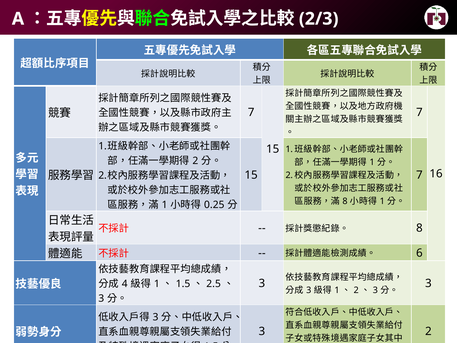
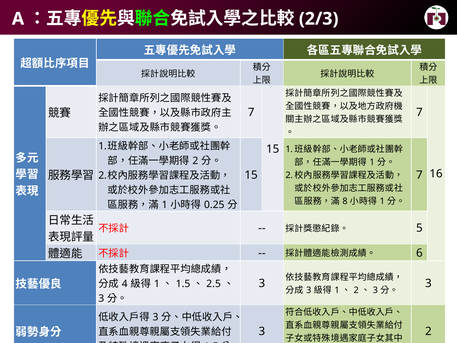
8: 8 -> 5 (419, 228)
